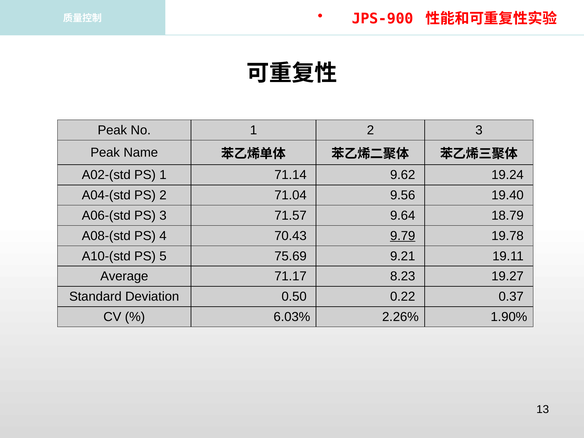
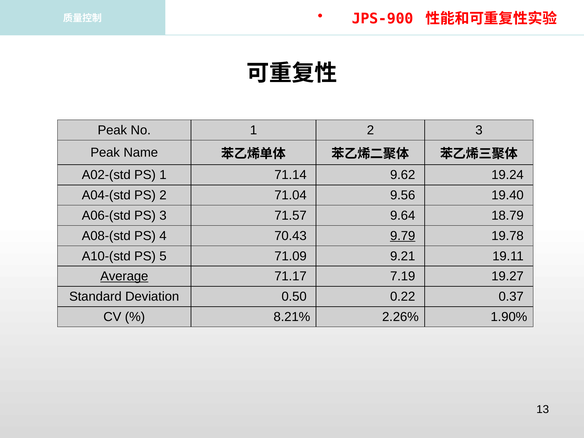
75.69: 75.69 -> 71.09 (291, 256)
Average underline: none -> present (124, 276)
8.23: 8.23 -> 7.19 (403, 276)
6.03%: 6.03% -> 8.21% (292, 317)
